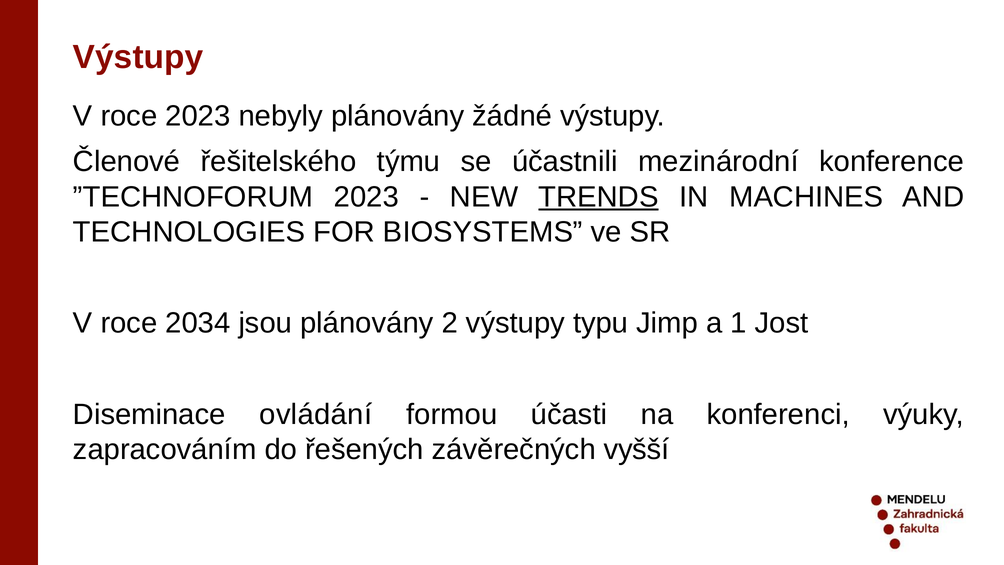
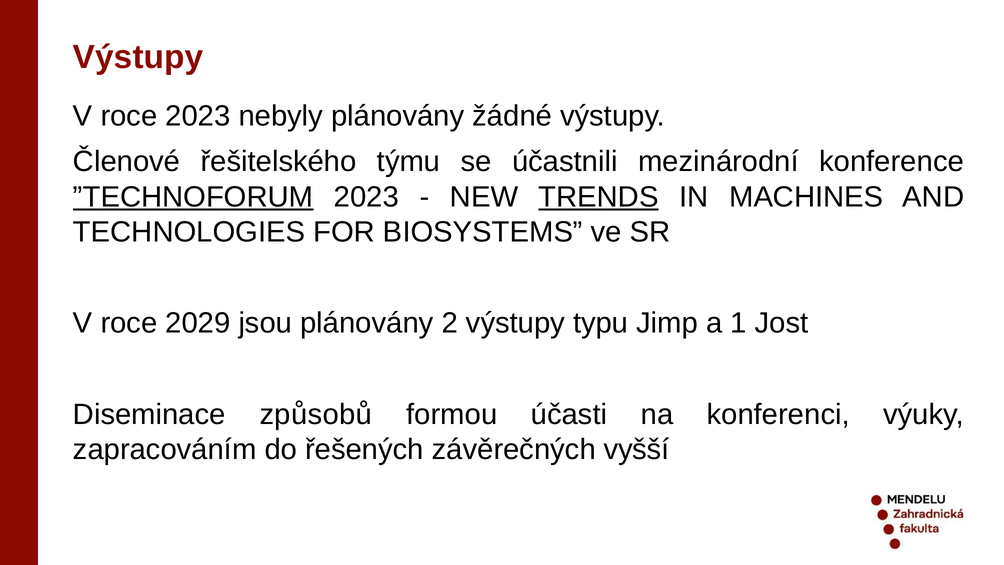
”TECHNOFORUM underline: none -> present (193, 197)
2034: 2034 -> 2029 (198, 323)
ovládání: ovládání -> způsobů (316, 414)
